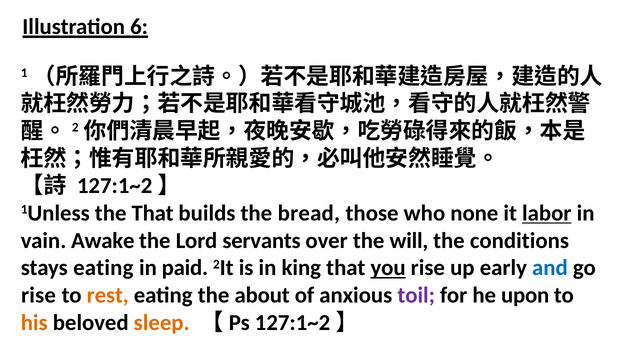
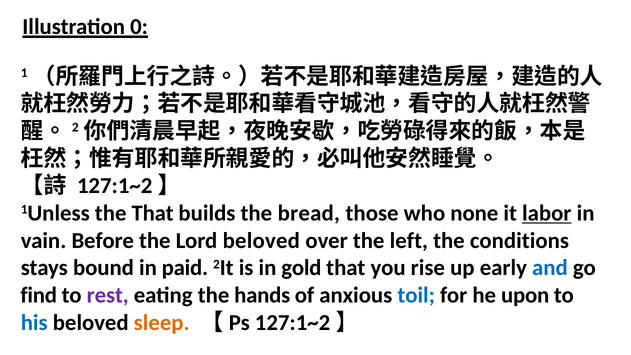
6: 6 -> 0 (139, 27)
Awake: Awake -> Before (103, 241)
Lord servants: servants -> beloved (261, 241)
will: will -> left (409, 241)
stays eating: eating -> bound (103, 268)
king: king -> gold (301, 268)
you underline: present -> none (388, 268)
rise: rise -> find (39, 295)
rest colour: orange -> purple (108, 295)
about: about -> hands (262, 295)
toil colour: purple -> blue (416, 295)
his colour: orange -> blue (34, 322)
